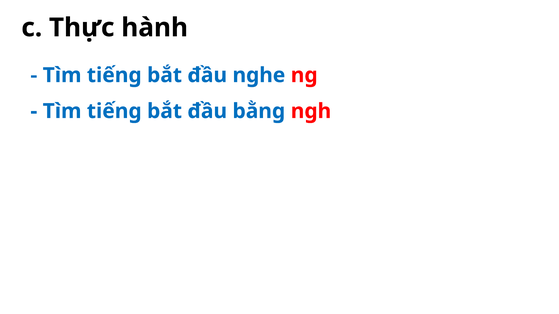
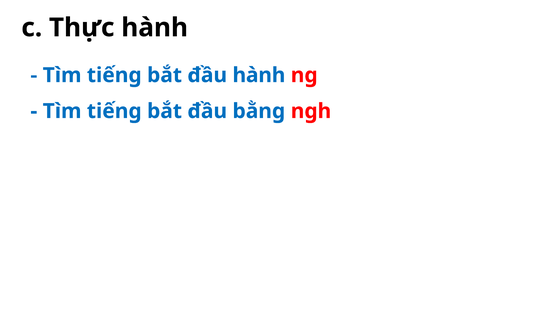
đầu nghe: nghe -> hành (259, 75)
